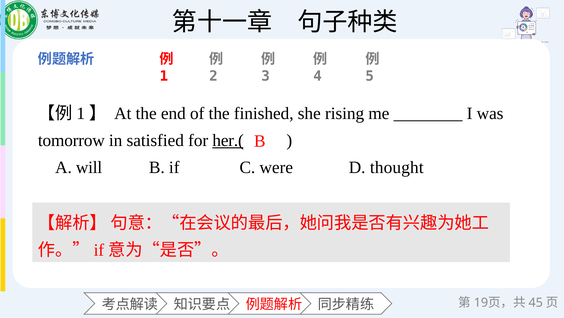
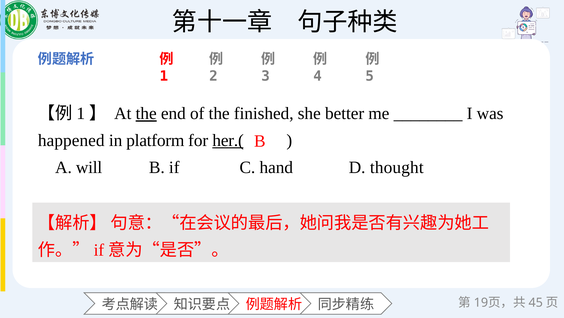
the underline: none -> present (146, 113)
rising: rising -> better (345, 113)
tomorrow: tomorrow -> happened (71, 140)
satisfied: satisfied -> platform (155, 140)
were: were -> hand (276, 167)
